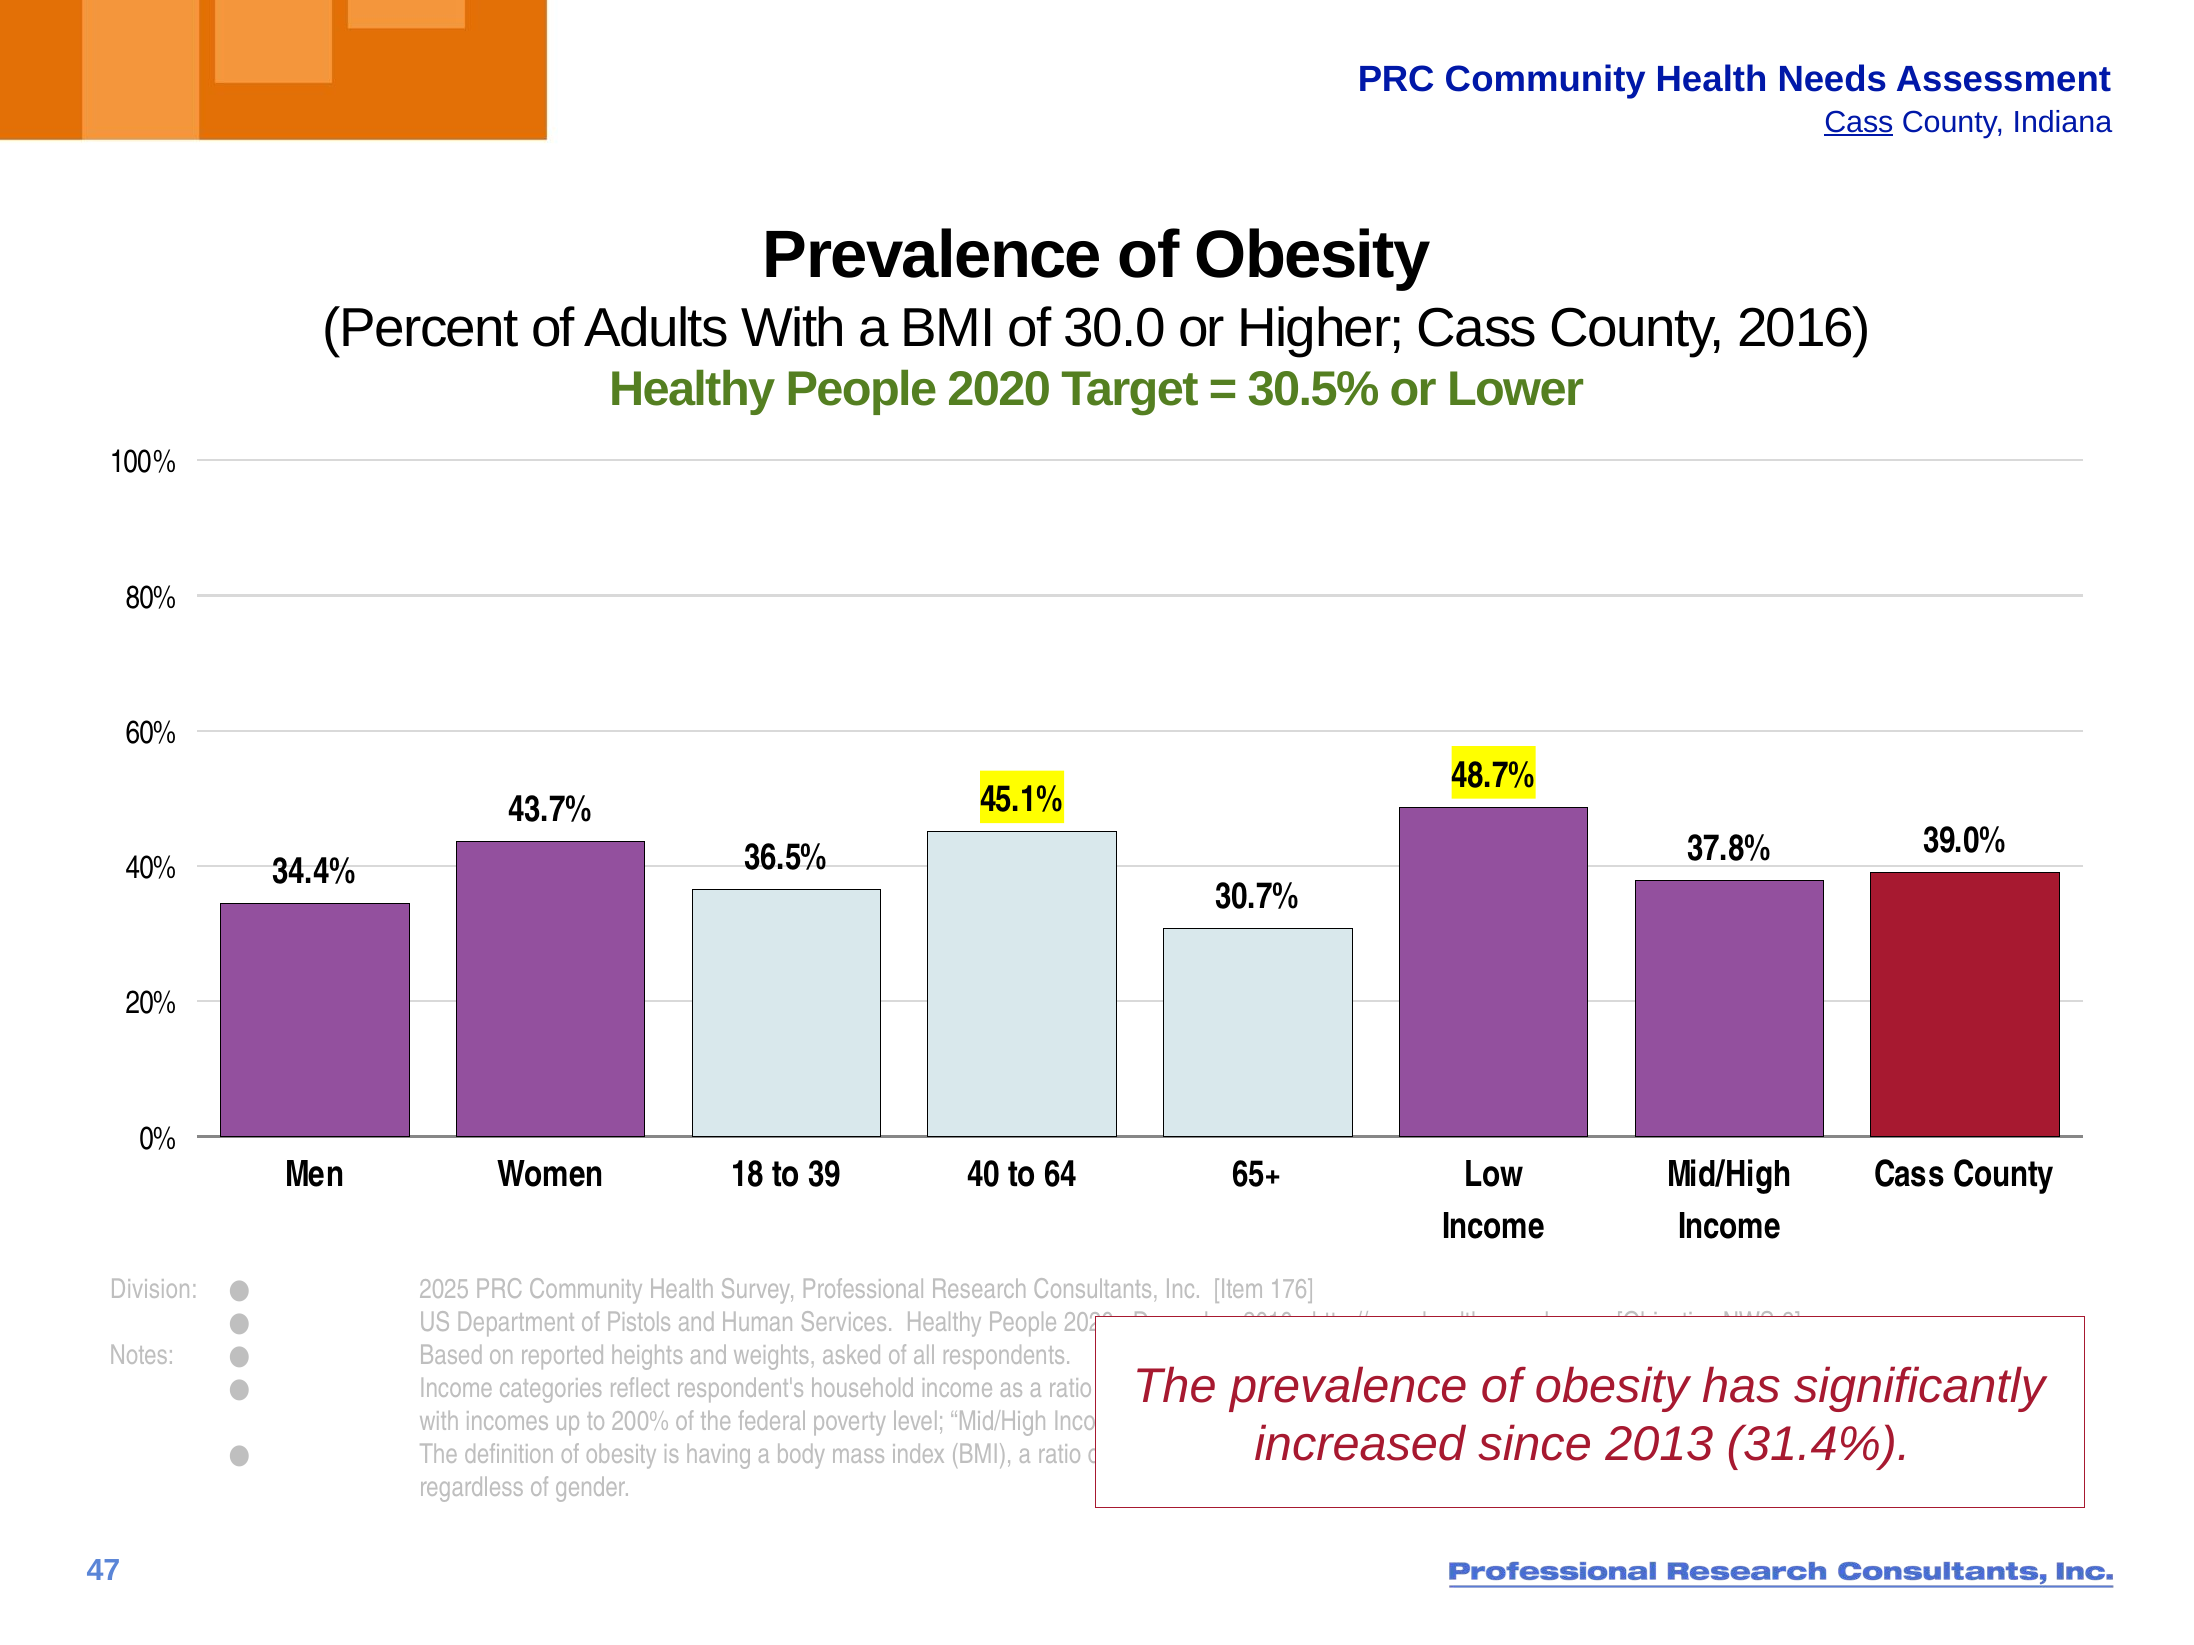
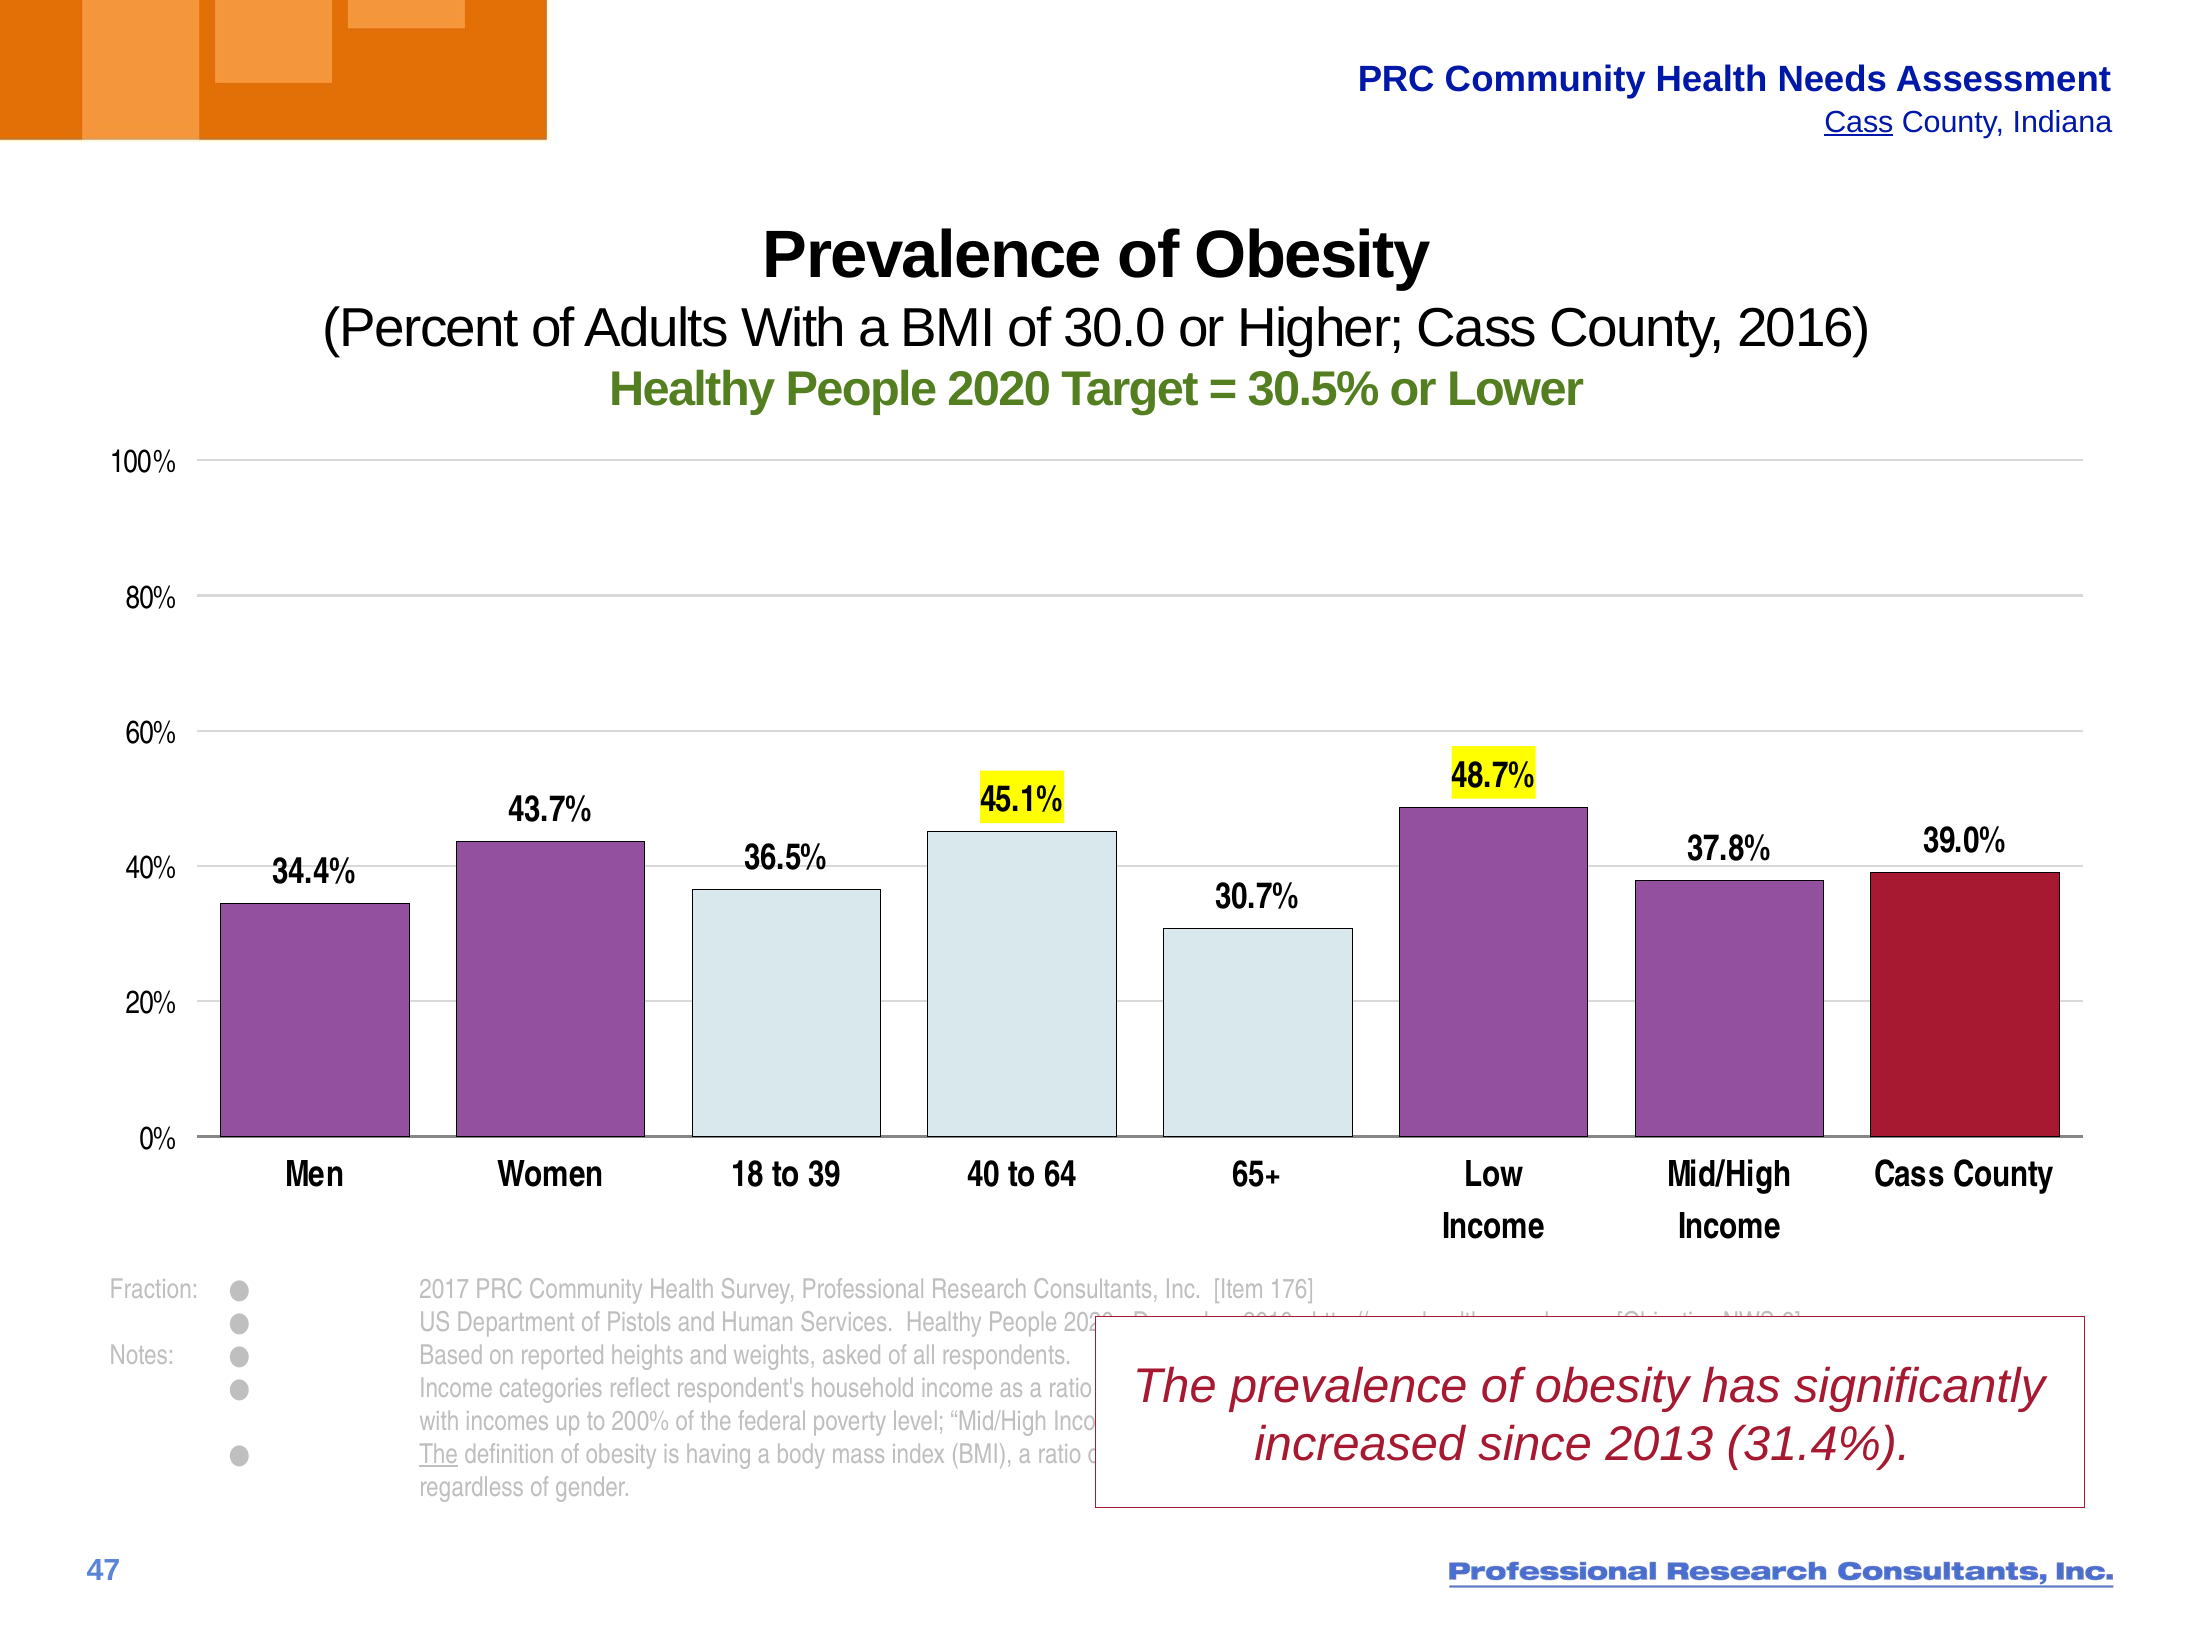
Division: Division -> Fraction (154, 1290)
2025: 2025 -> 2017 (444, 1290)
The underline: none -> present (439, 1455)
